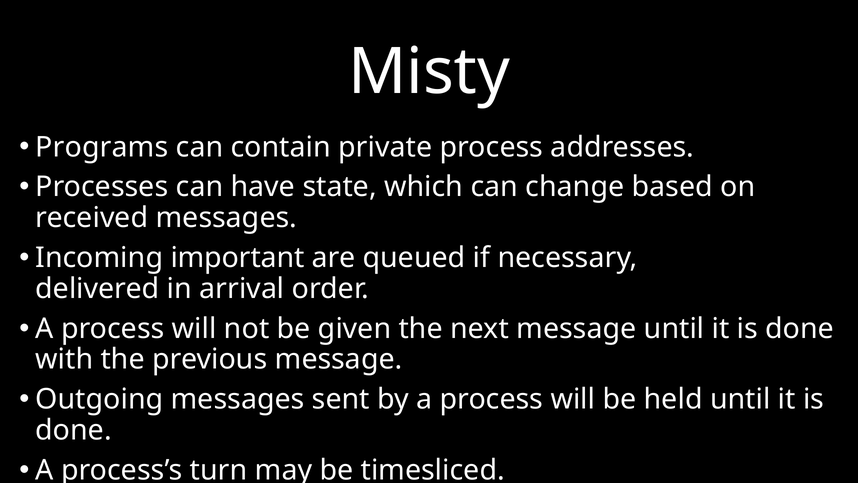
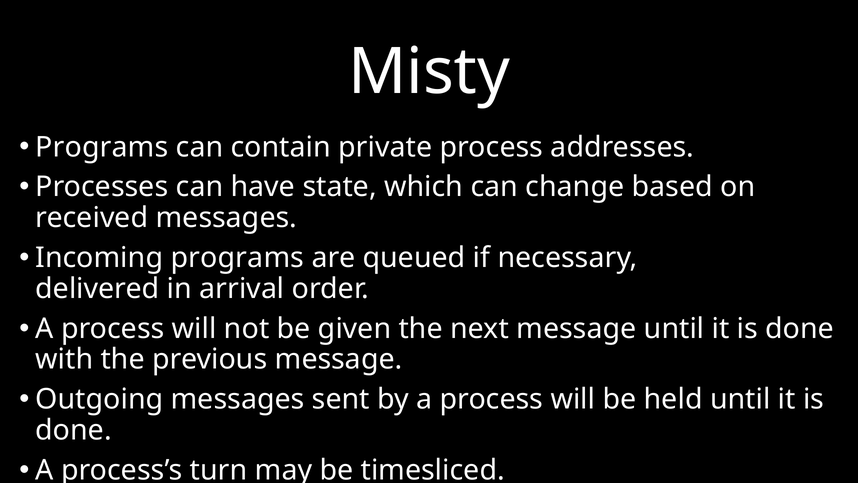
Incoming important: important -> programs (237, 258)
